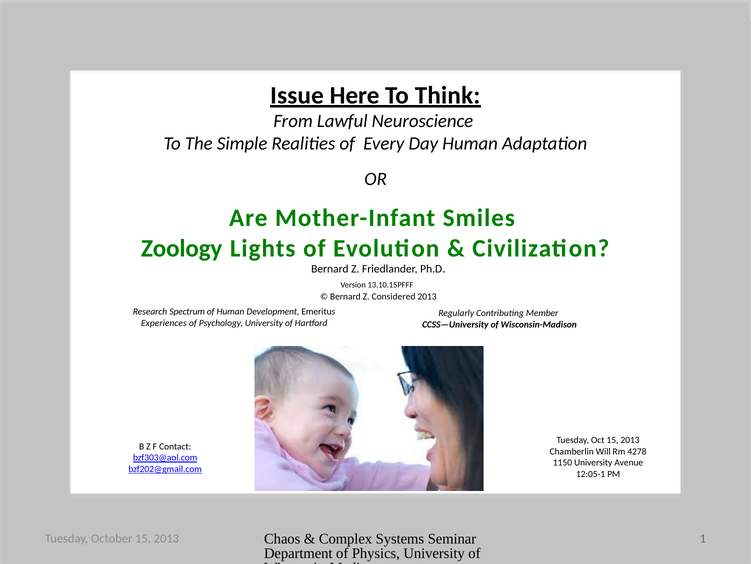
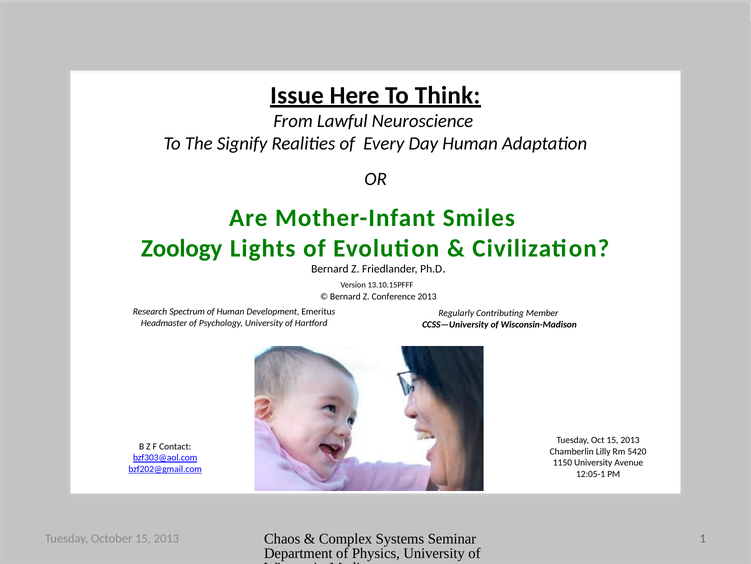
Simple: Simple -> Signify (242, 144)
Considered: Considered -> Conference (394, 296)
Experiences: Experiences -> Headmaster (164, 323)
Will: Will -> Lilly (603, 451)
4278: 4278 -> 5420 (637, 451)
